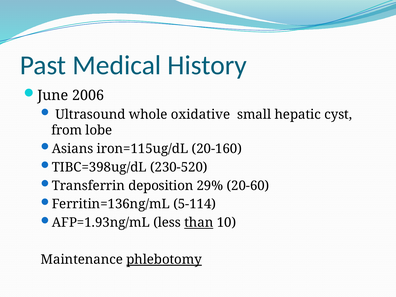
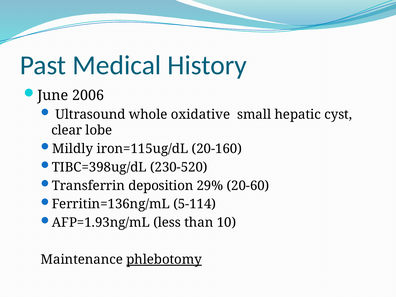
from: from -> clear (67, 130)
Asians: Asians -> Mildly (73, 149)
than underline: present -> none (199, 223)
